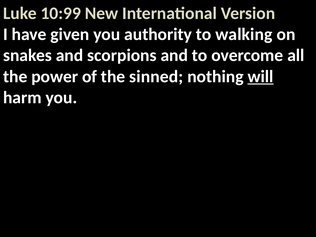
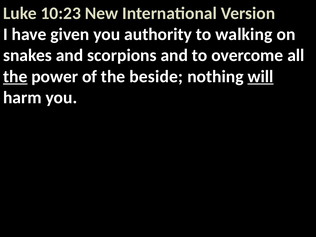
10:99: 10:99 -> 10:23 (61, 13)
the underline: none -> present (15, 77)
sinned: sinned -> beside (156, 77)
